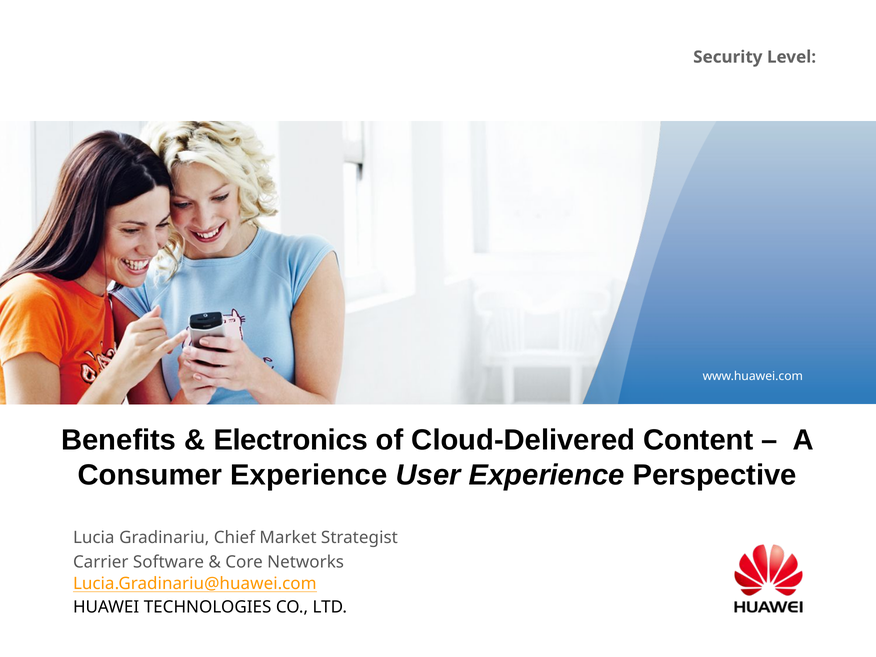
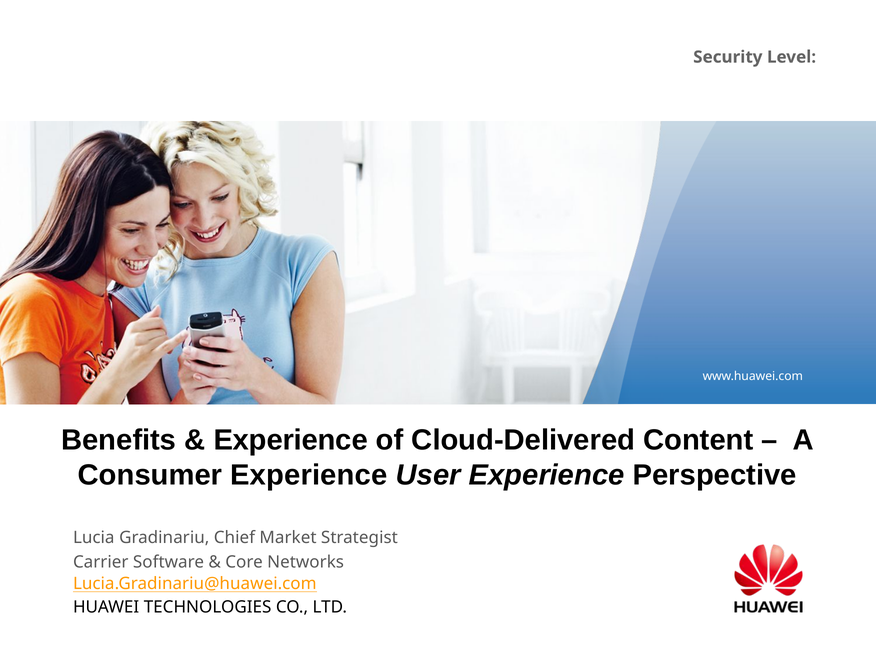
Electronics: Electronics -> Experience (291, 440)
